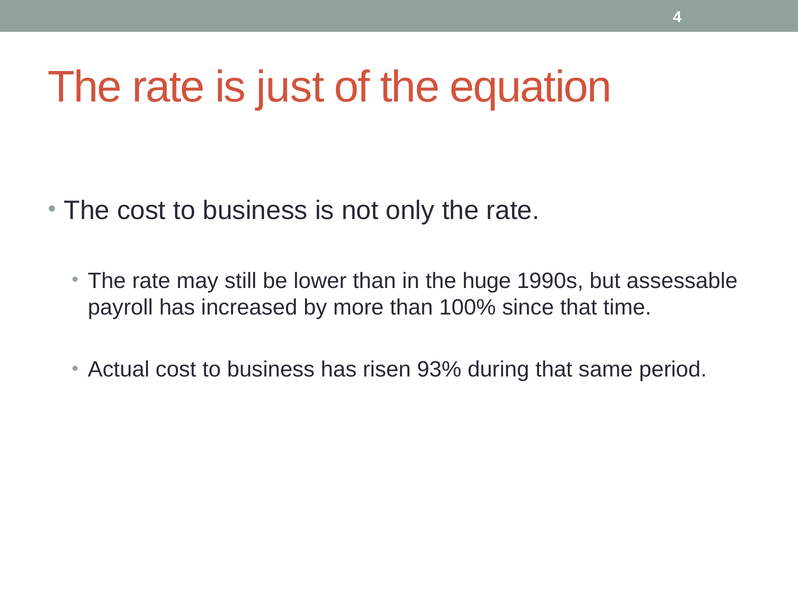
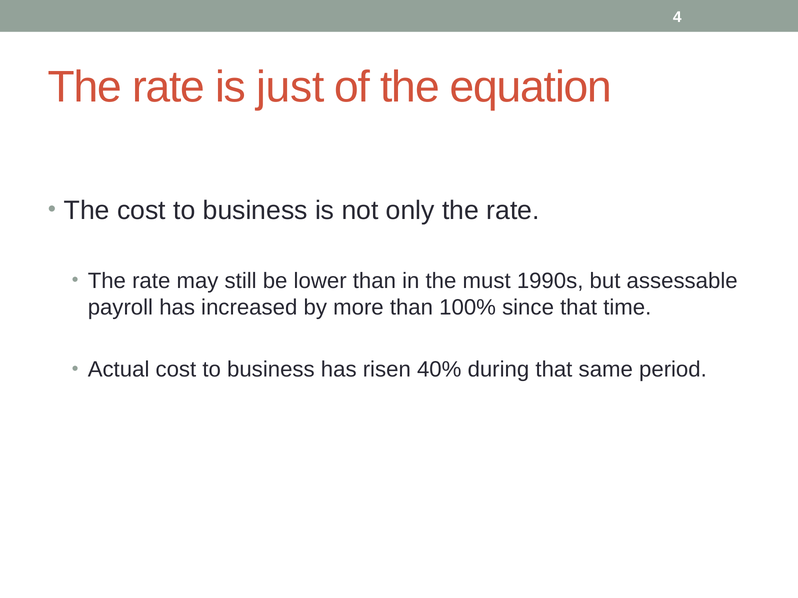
huge: huge -> must (487, 281)
93%: 93% -> 40% (439, 370)
